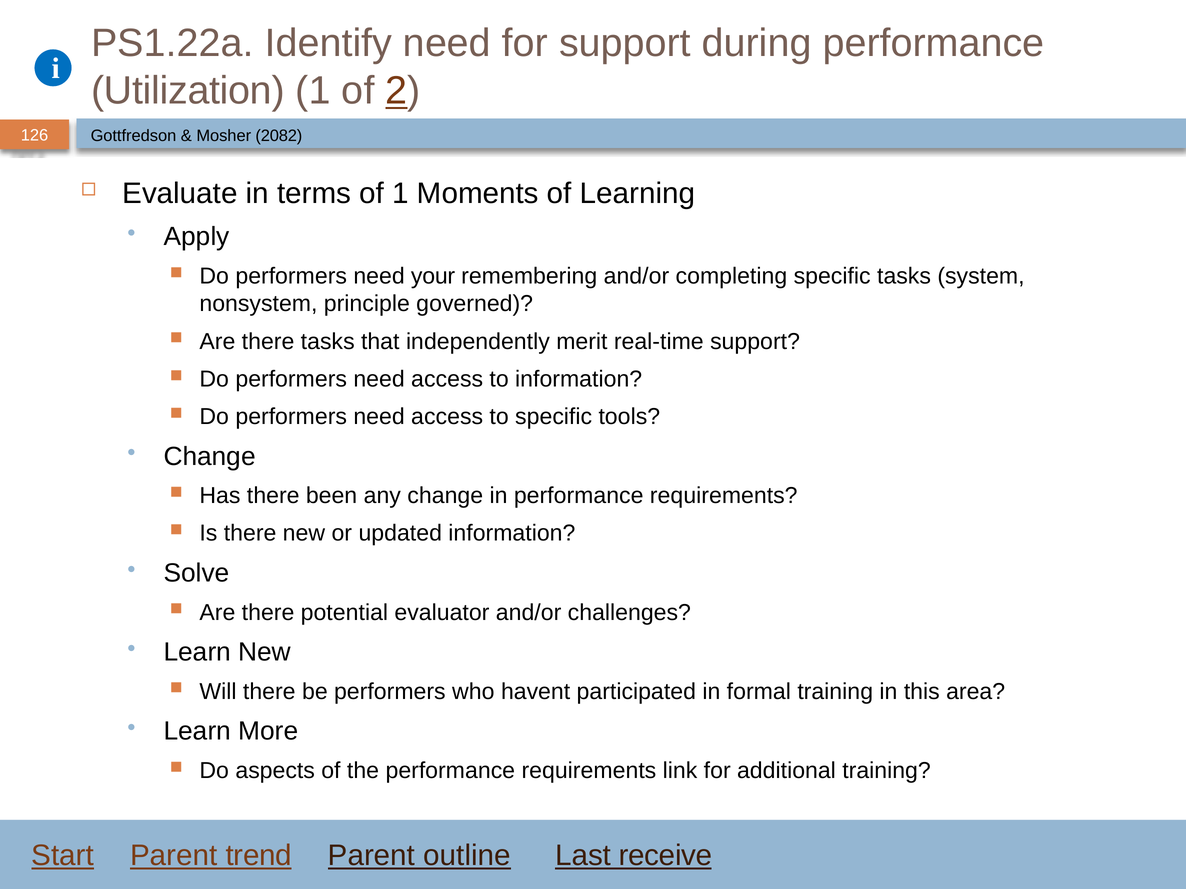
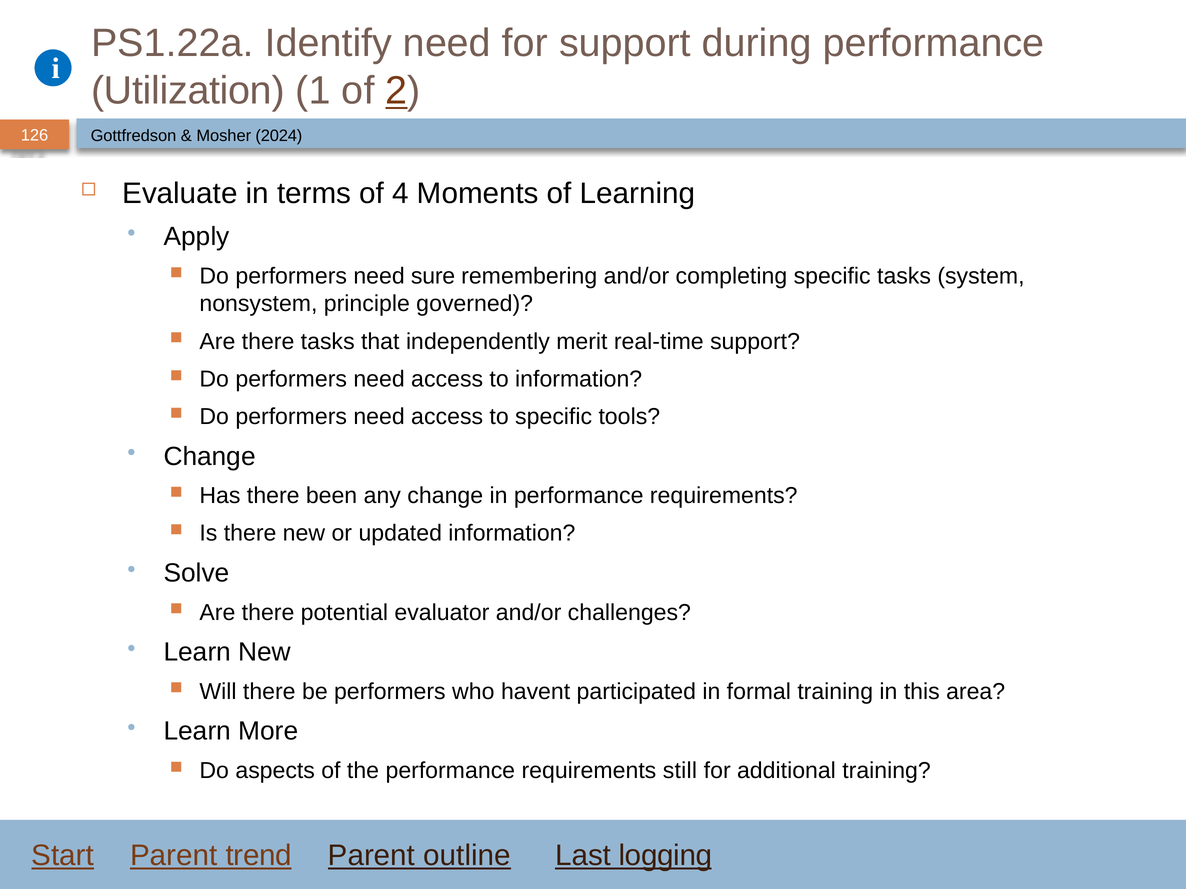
2082: 2082 -> 2024 (279, 136)
of 1: 1 -> 4 (400, 194)
your: your -> sure (433, 276)
link: link -> still (680, 771)
receive: receive -> logging (666, 856)
